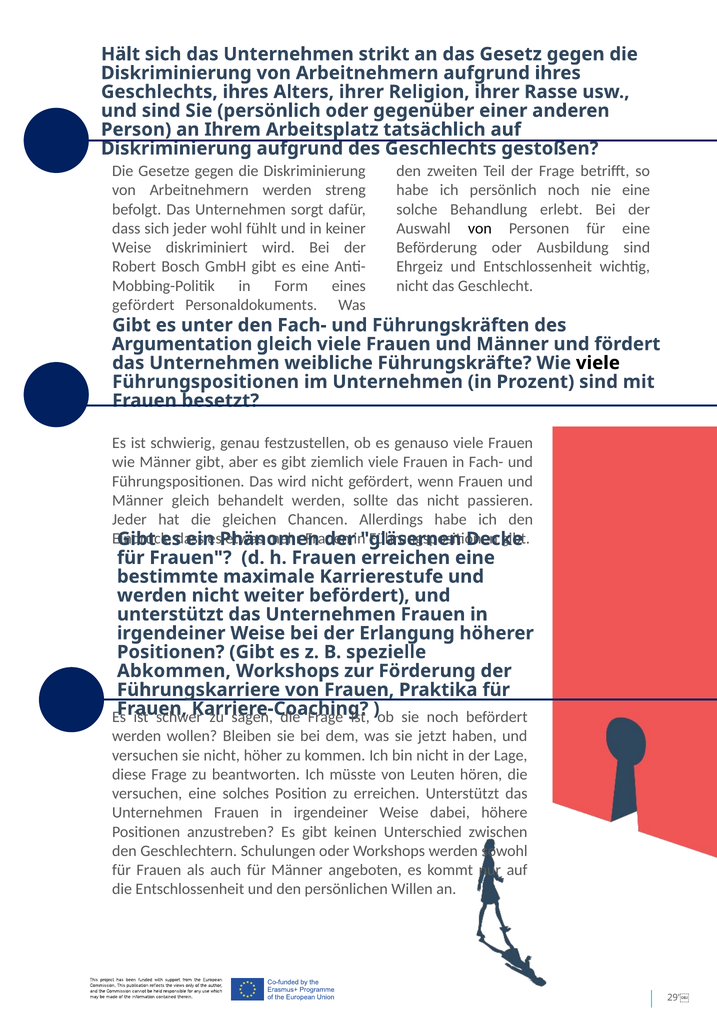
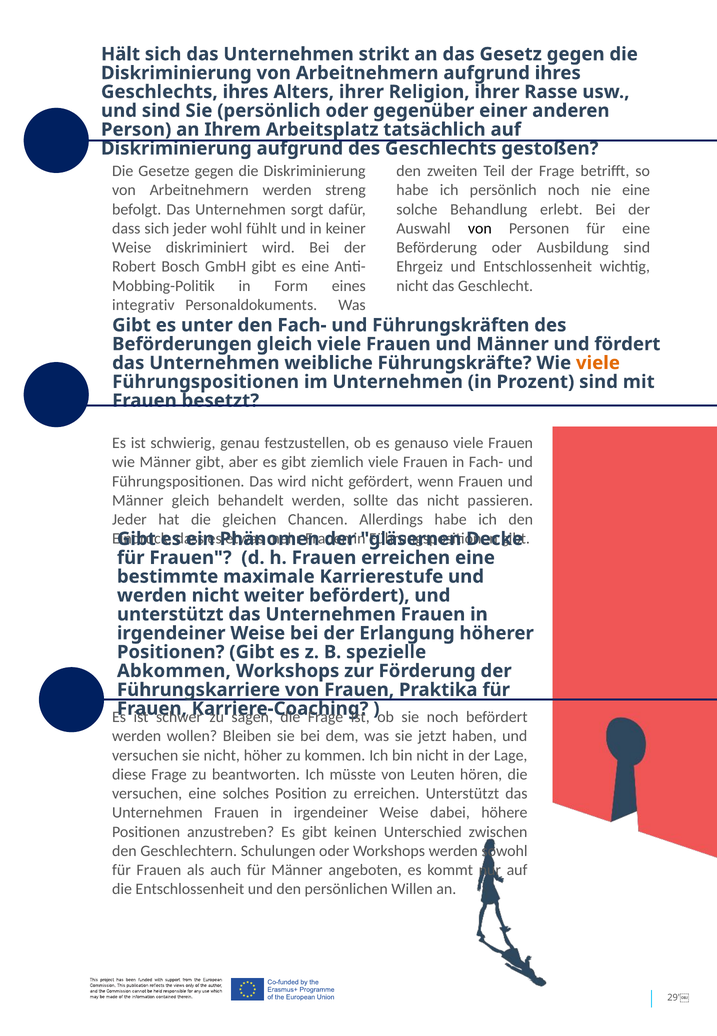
gefördert: gefördert -> integrativ (143, 305)
Argumentation: Argumentation -> Beförderungen (182, 344)
viele colour: black -> orange (598, 363)
